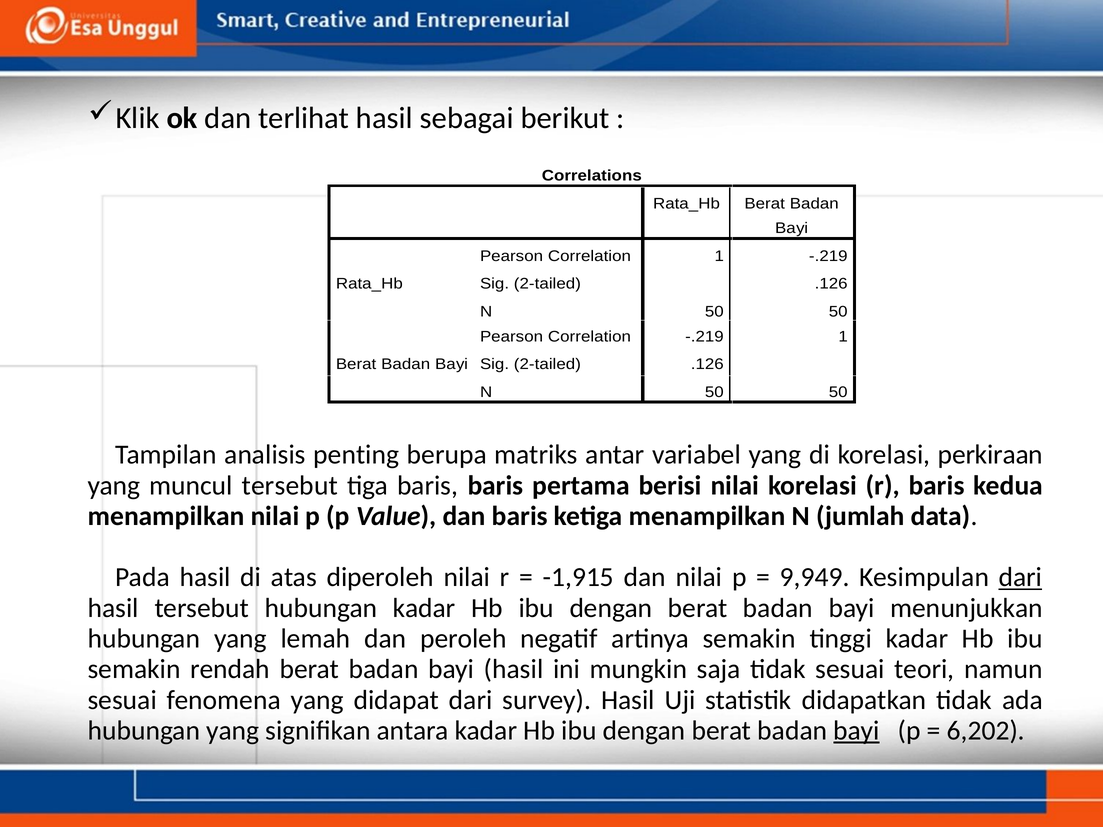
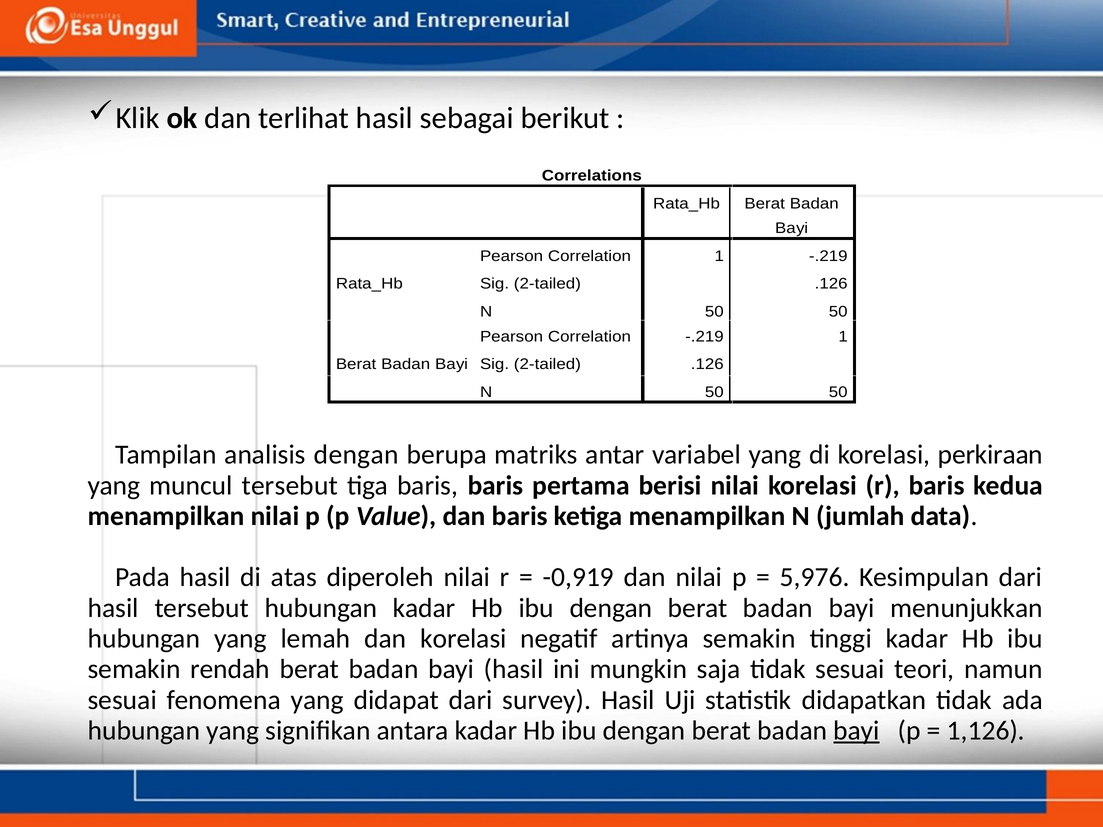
analisis penting: penting -> dengan (356, 455)
-1,915: -1,915 -> -0,919 (578, 578)
9,949: 9,949 -> 5,976 (815, 578)
dari underline: present -> none (1020, 578)
dan peroleh: peroleh -> korelasi (463, 639)
6,202: 6,202 -> 1,126 (986, 731)
